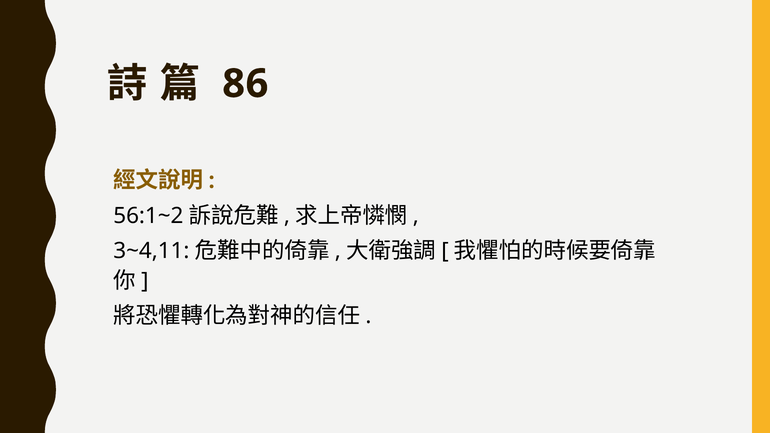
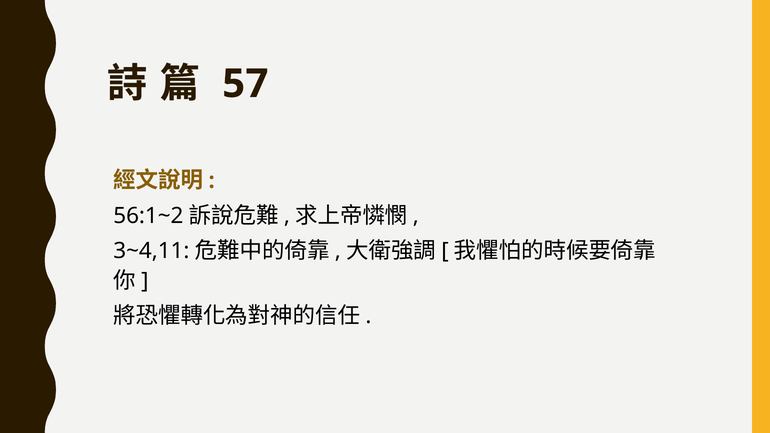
86: 86 -> 57 (245, 84)
